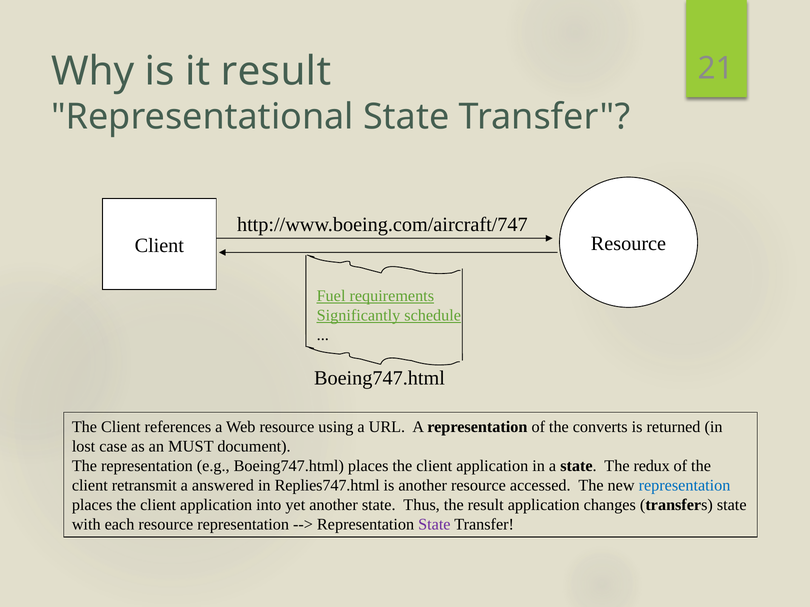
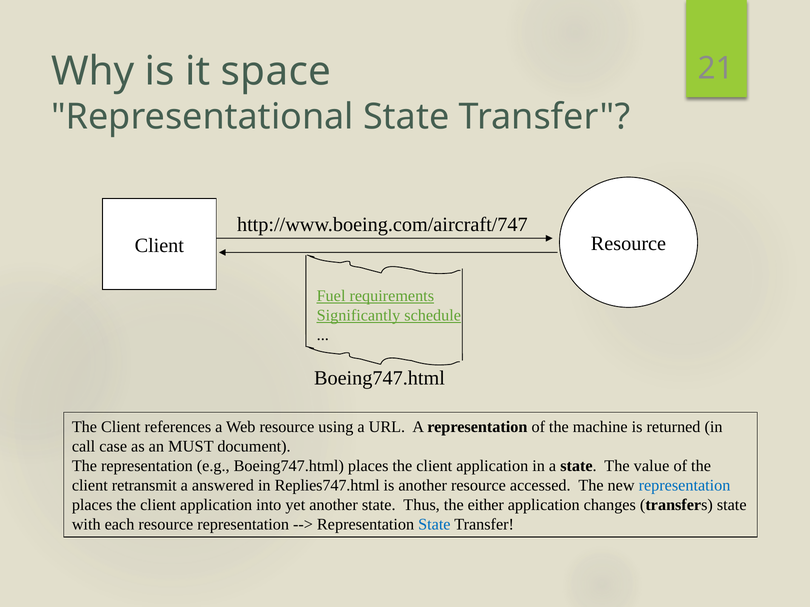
it result: result -> space (276, 71)
converts: converts -> machine (600, 427)
lost: lost -> call (84, 447)
redux: redux -> value (651, 466)
the result: result -> either (486, 505)
State colour: purple -> blue (434, 525)
